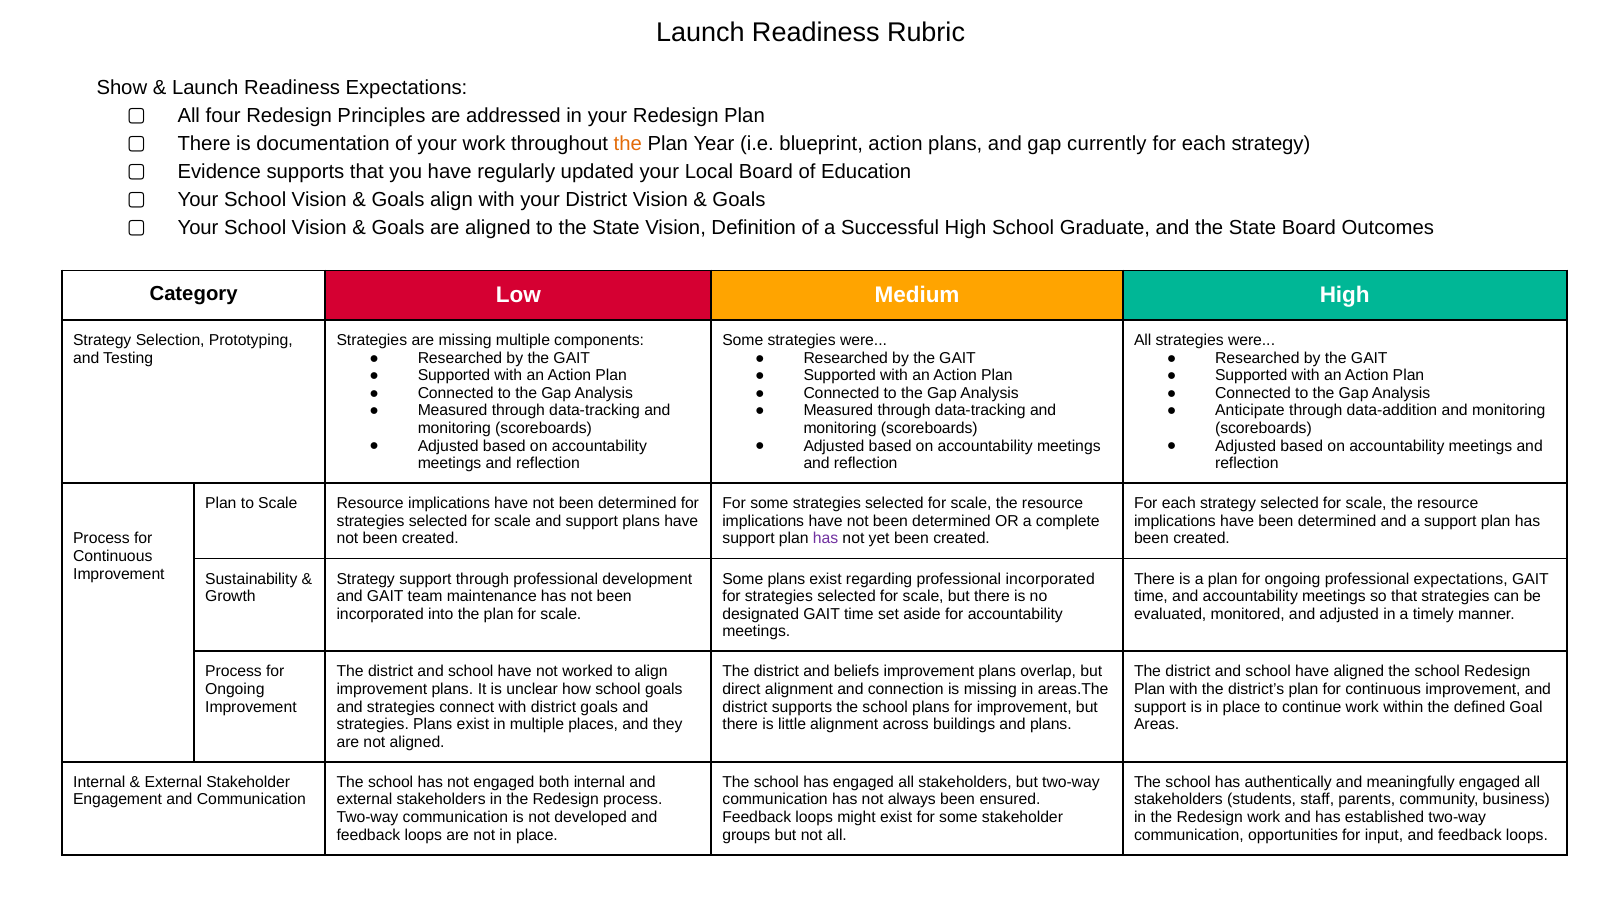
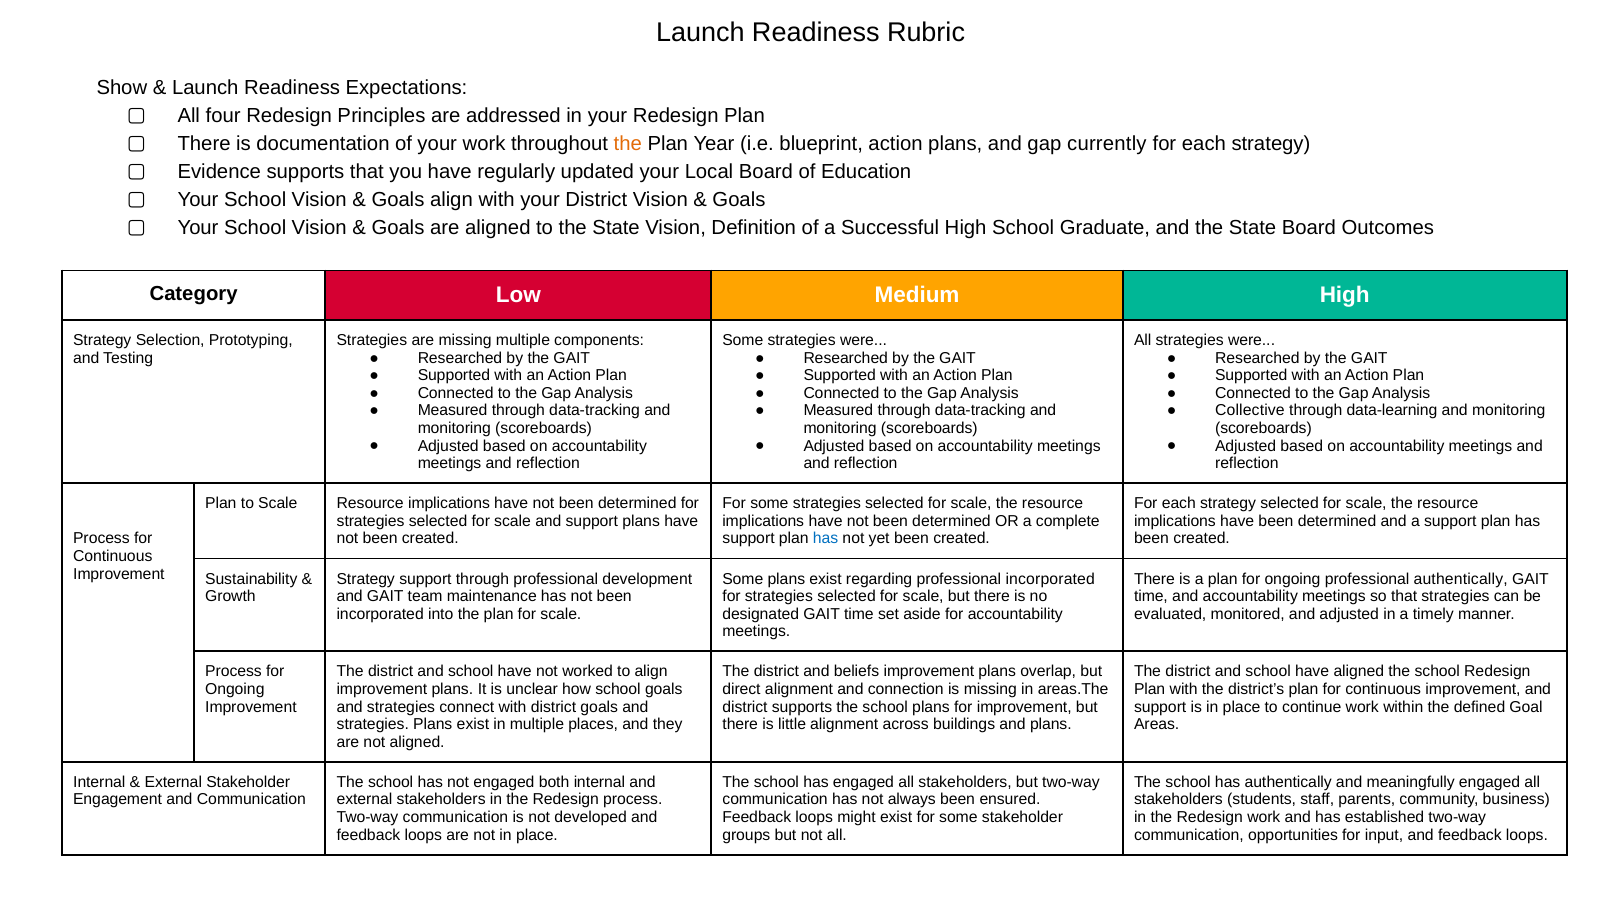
Anticipate: Anticipate -> Collective (1250, 410)
data-addition: data-addition -> data-learning (1392, 410)
has colour: purple -> blue (826, 538)
professional expectations: expectations -> authentically (1461, 578)
